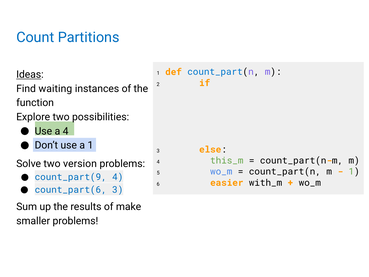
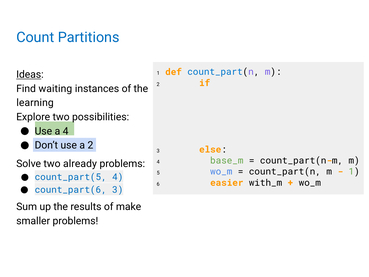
function: function -> learning (35, 103)
a 1: 1 -> 2 (90, 145)
version: version -> already (80, 164)
this_m: this_m -> base_m (227, 160)
count_part(9: count_part(9 -> count_part(5 (71, 177)
